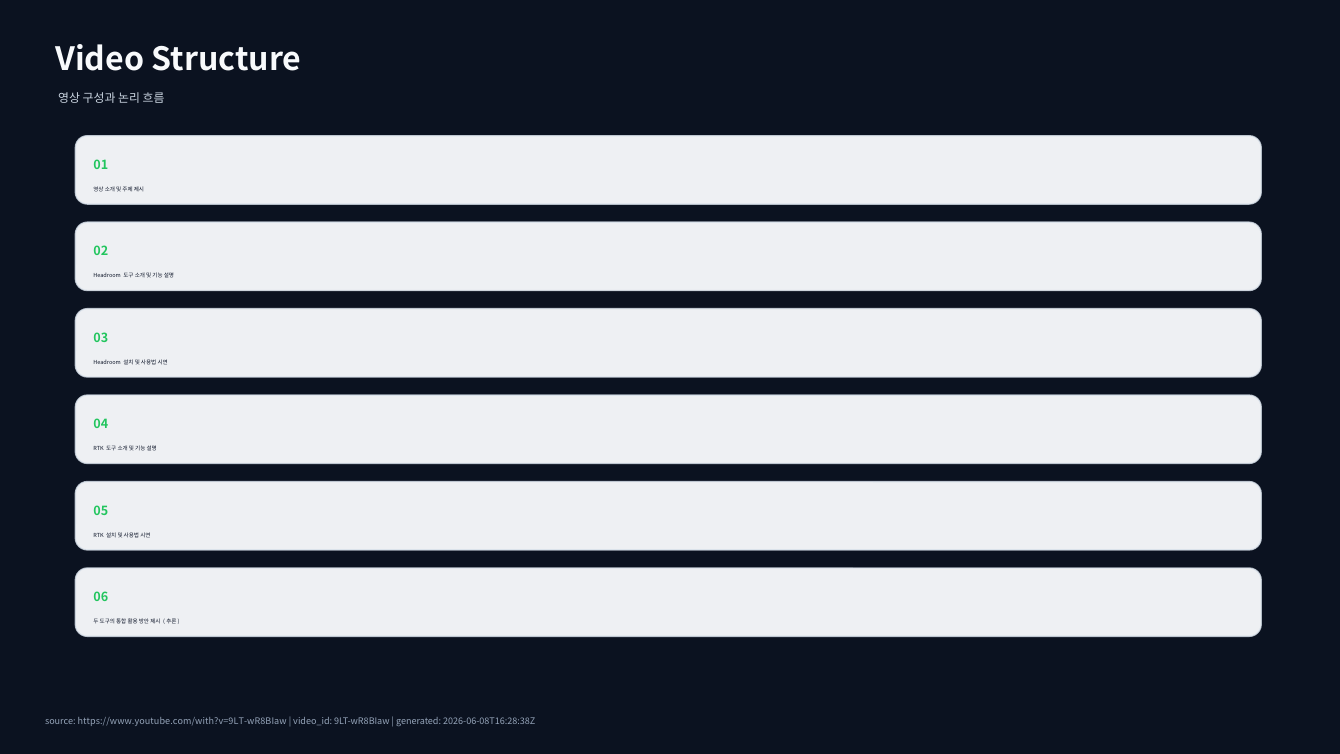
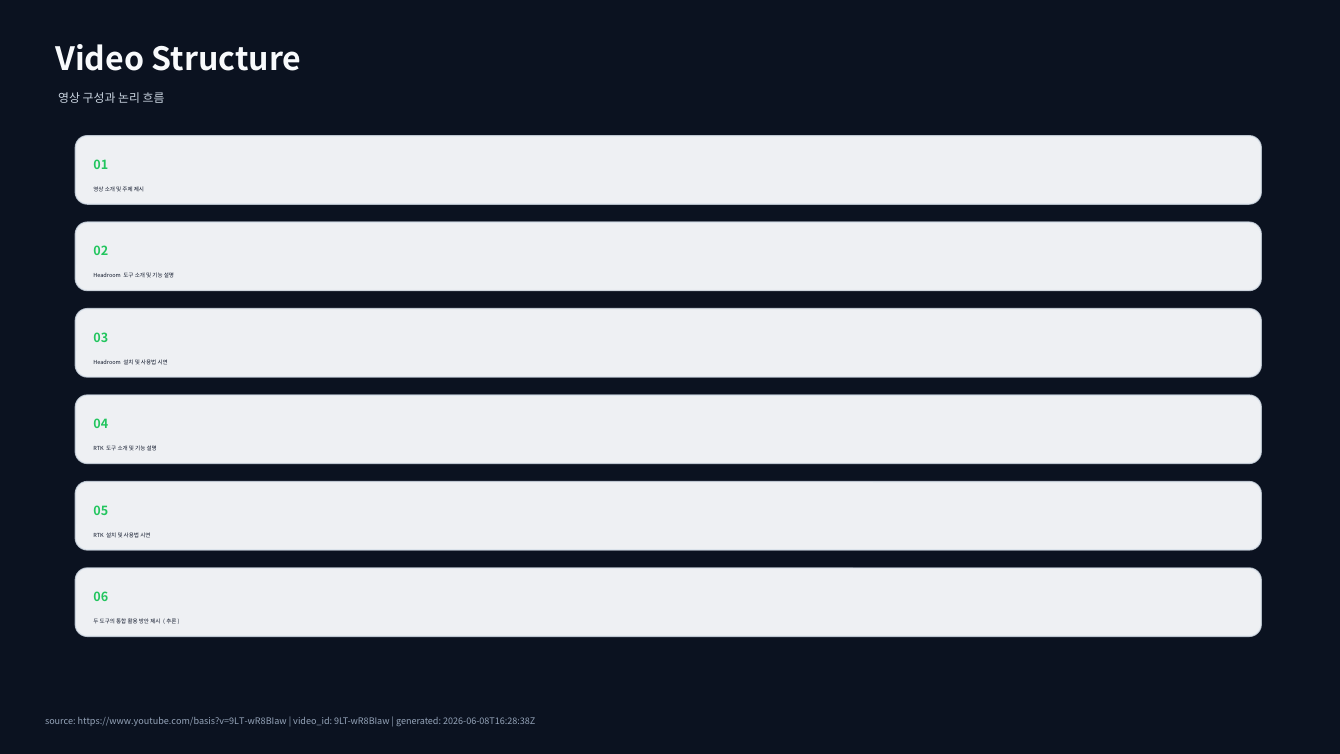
https://www.youtube.com/with?v=9LT-wR8BIaw: https://www.youtube.com/with?v=9LT-wR8BIaw -> https://www.youtube.com/basis?v=9LT-wR8BIaw (182, 722)
